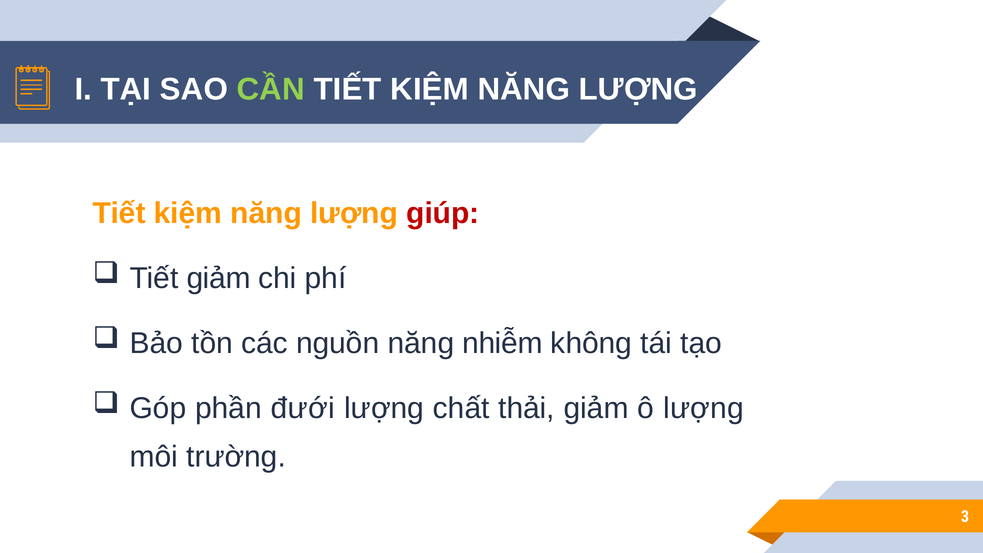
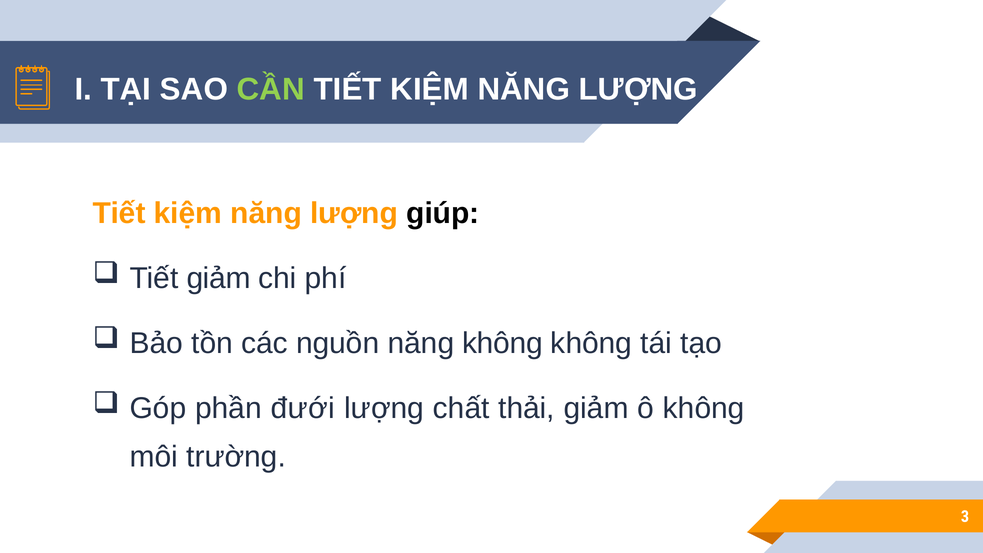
giúp colour: red -> black (443, 213)
năng nhiễm: nhiễm -> không (502, 343)
ô lượng: lượng -> không (704, 408)
